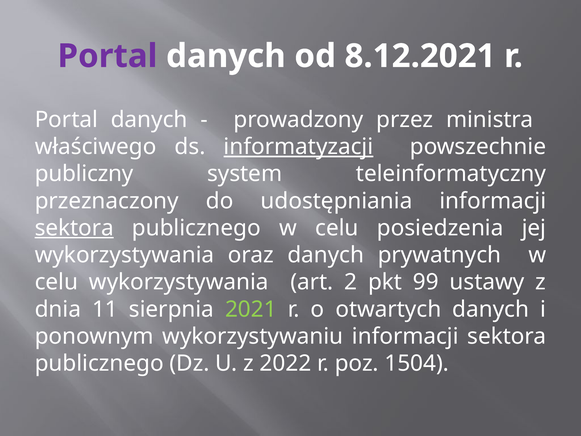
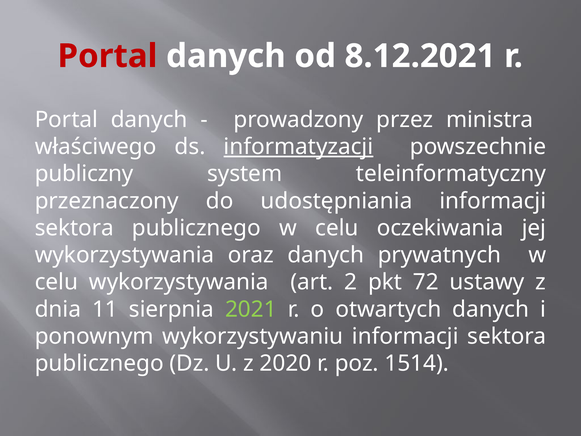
Portal colour: purple -> red (107, 56)
sektora underline: present -> none (74, 228)
posiedzenia: posiedzenia -> oczekiwania (440, 228)
99: 99 -> 72 (426, 282)
2022: 2022 -> 2020 (285, 363)
1504: 1504 -> 1514 (417, 363)
